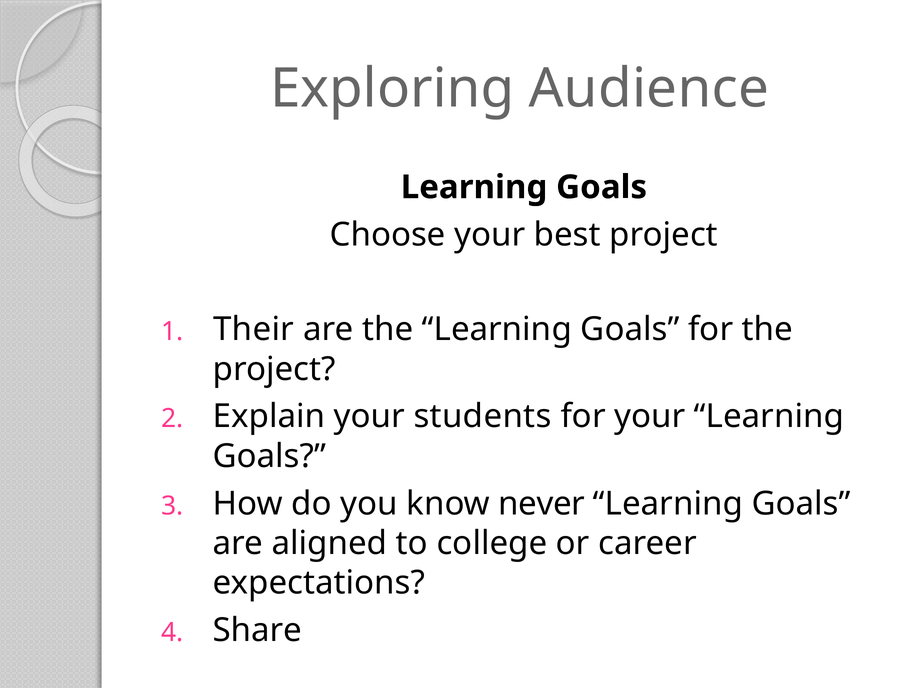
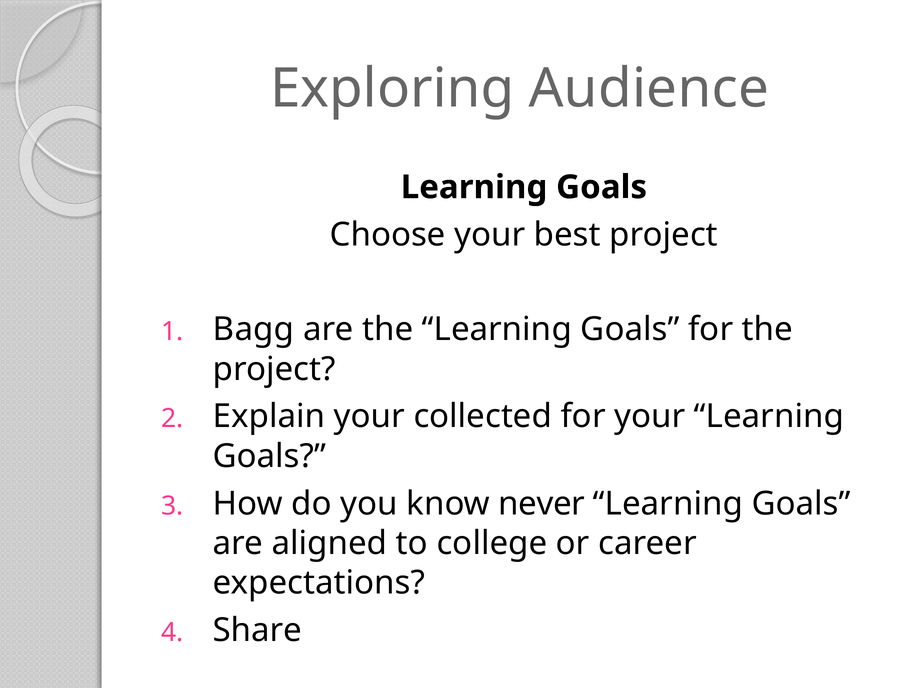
Their: Their -> Bagg (254, 329)
students: students -> collected (483, 416)
